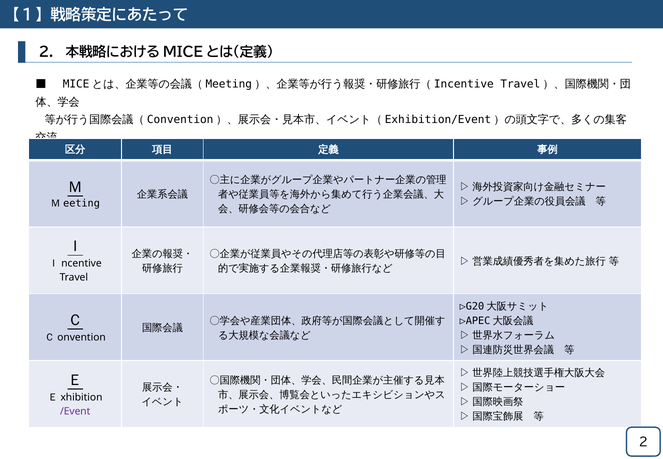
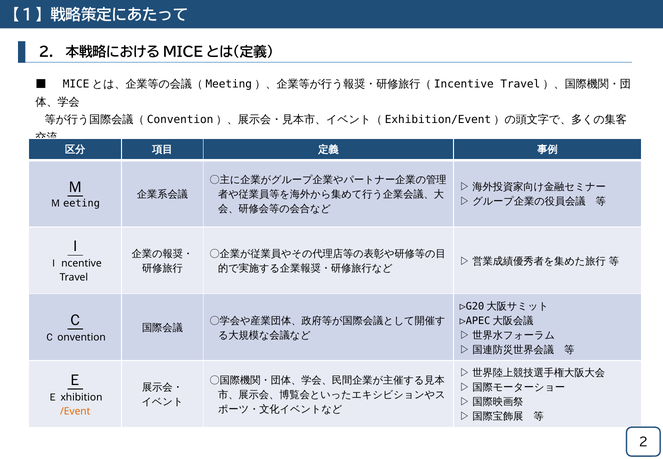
/Event colour: purple -> orange (75, 411)
